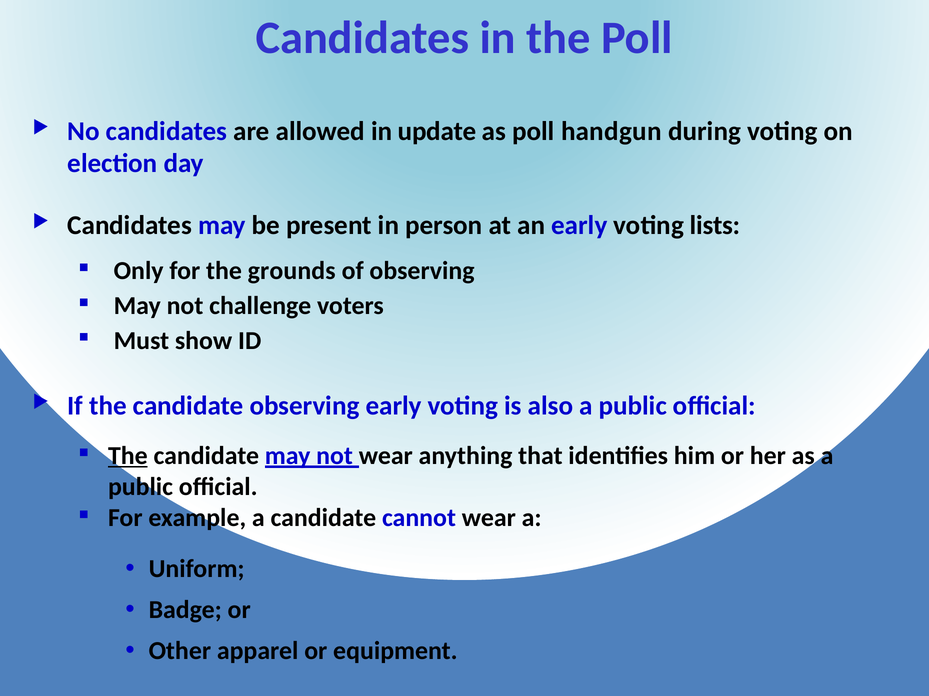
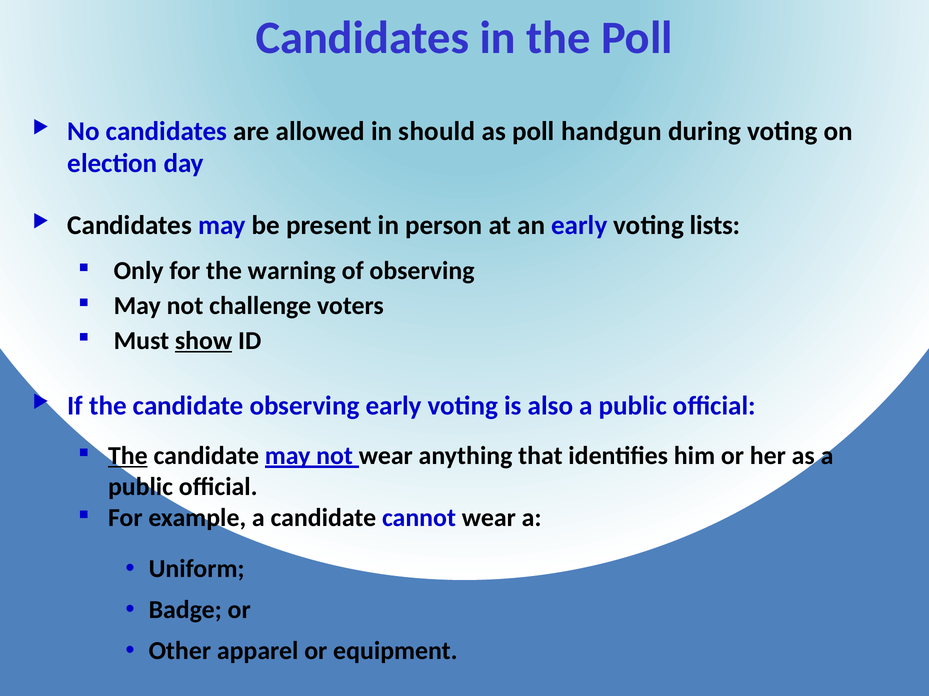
update: update -> should (437, 131)
grounds: grounds -> warning (292, 271)
show underline: none -> present (204, 341)
